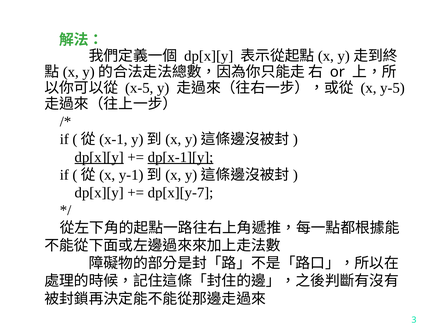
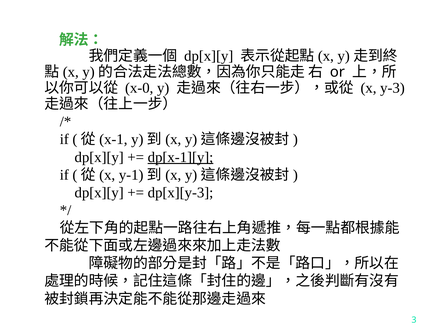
x-5: x-5 -> x-0 (139, 88)
y-5: y-5 -> y-3 (392, 88)
dp[x][y underline: present -> none (99, 157)
dp[x][y-7: dp[x][y-7 -> dp[x][y-3 (181, 193)
